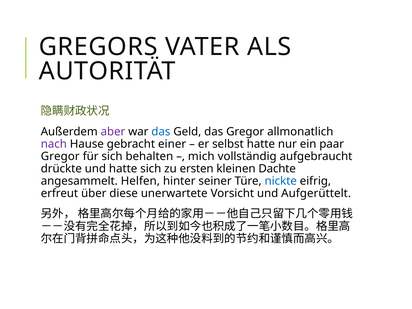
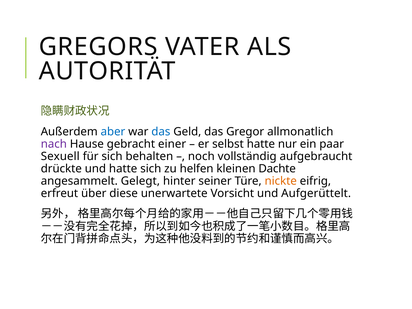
aber colour: purple -> blue (113, 132)
Gregor: Gregor -> Sexuell (60, 156)
mich: mich -> noch (201, 156)
ersten: ersten -> helfen (197, 169)
Helfen: Helfen -> Gelegt (140, 181)
nickte colour: blue -> orange (281, 181)
